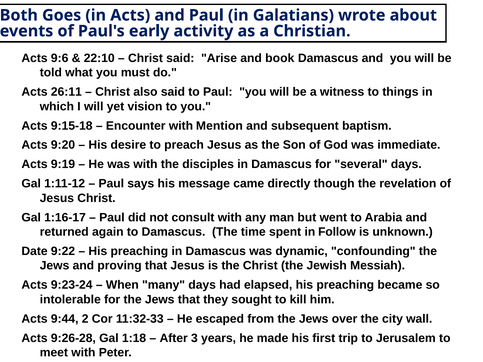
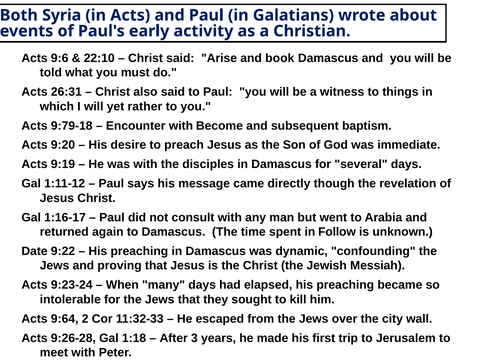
Goes: Goes -> Syria (62, 15)
26:11: 26:11 -> 26:31 (66, 92)
vision: vision -> rather (145, 106)
9:15-18: 9:15-18 -> 9:79-18 (72, 126)
Mention: Mention -> Become (219, 126)
9:44: 9:44 -> 9:64 (65, 319)
